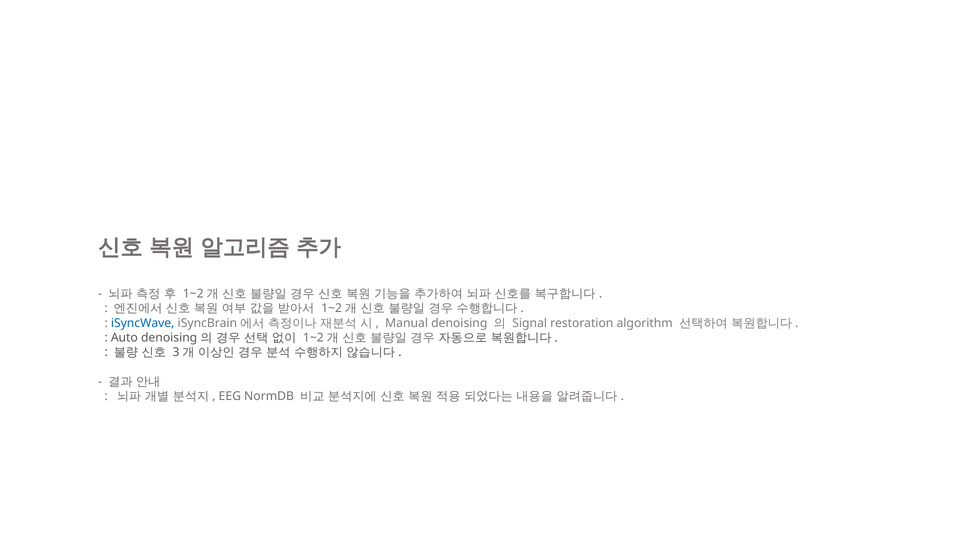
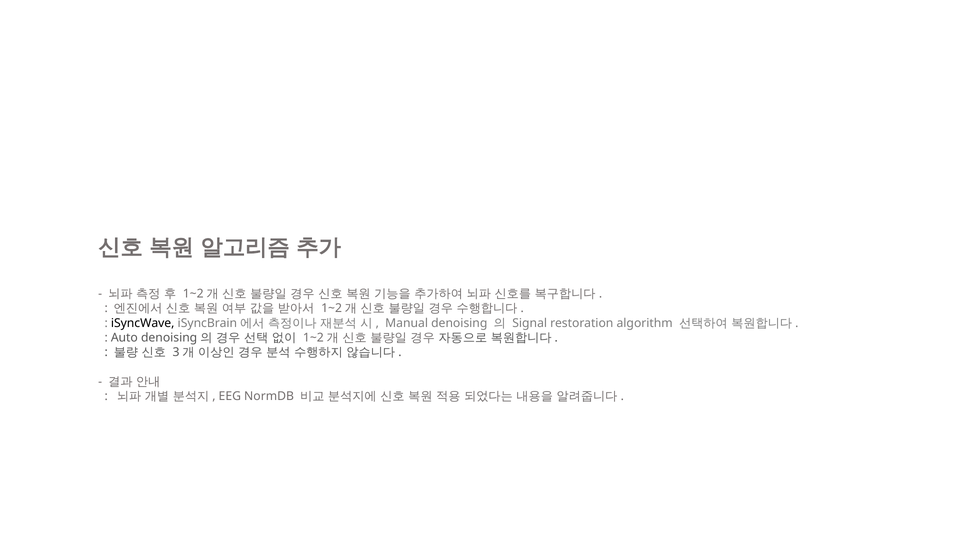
iSyncWave colour: blue -> black (143, 323)
